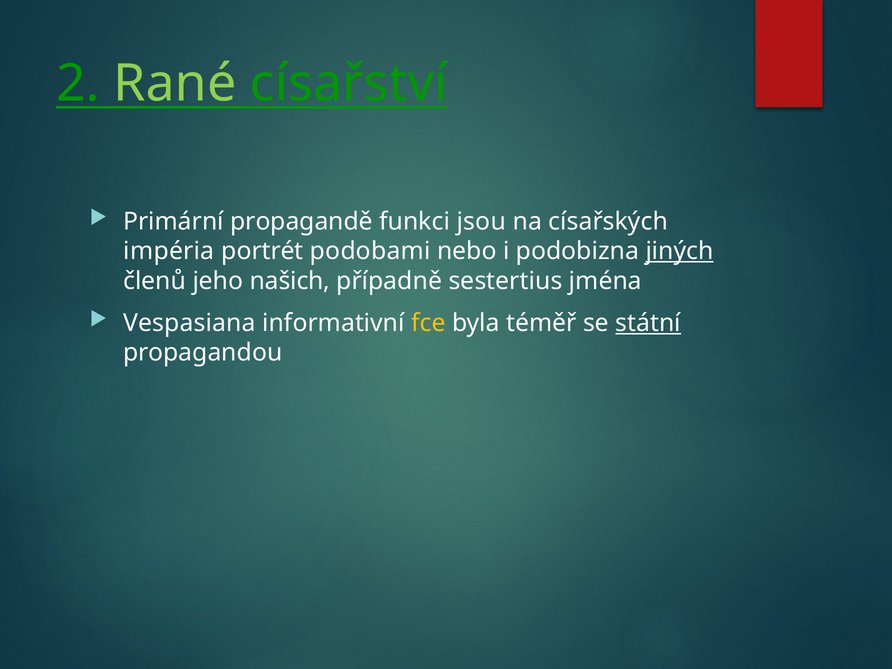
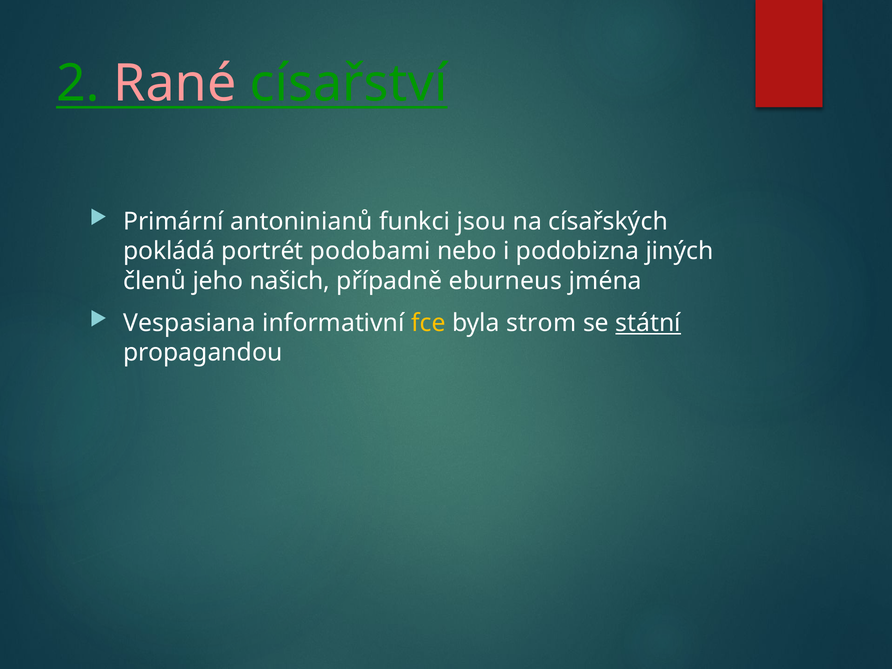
Rané colour: light green -> pink (175, 84)
propagandě: propagandě -> antoninianů (301, 221)
impéria: impéria -> pokládá (169, 251)
jiných underline: present -> none (680, 251)
sestertius: sestertius -> eburneus (505, 281)
téměř: téměř -> strom (541, 323)
